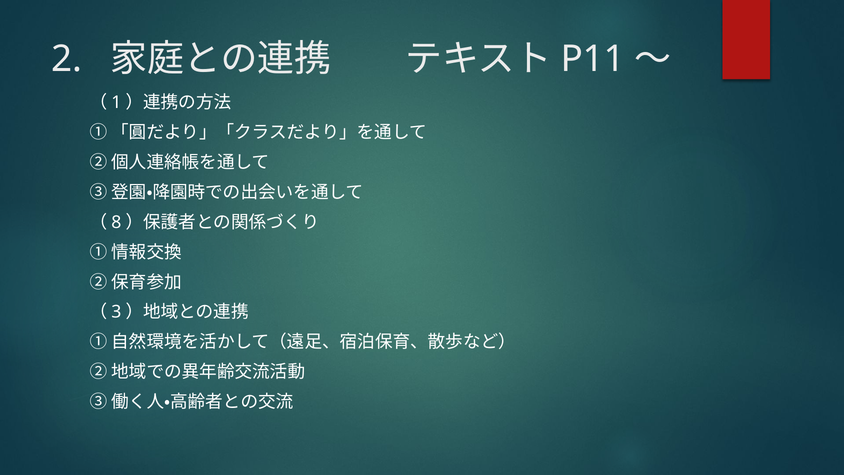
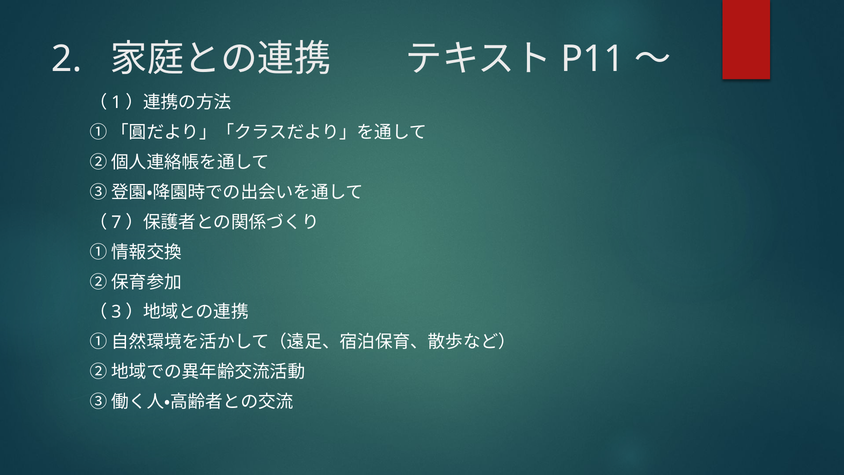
8: 8 -> 7 (116, 222)
